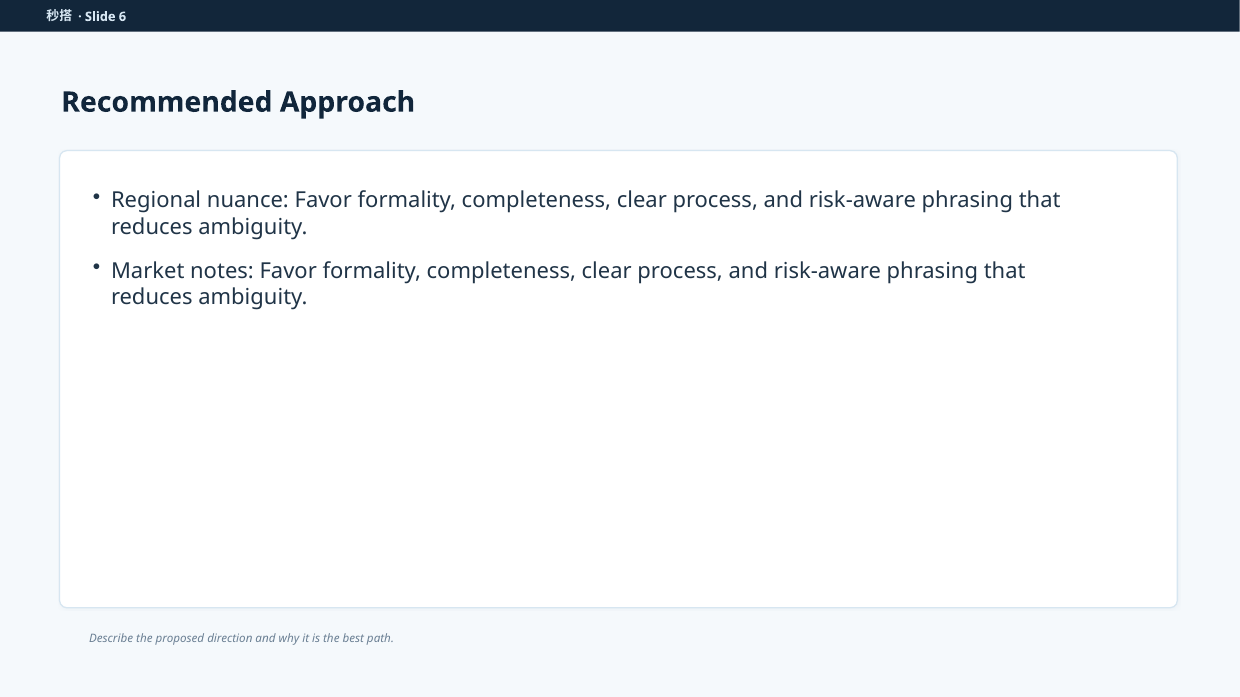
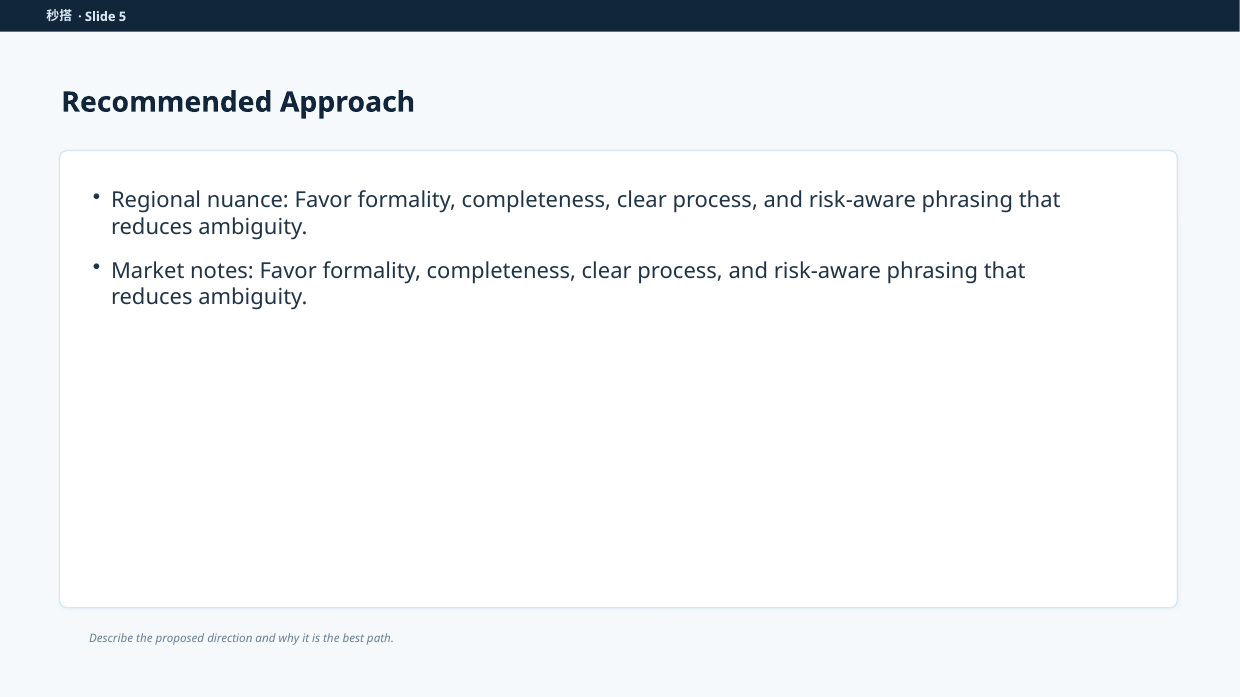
6: 6 -> 5 (122, 17)
